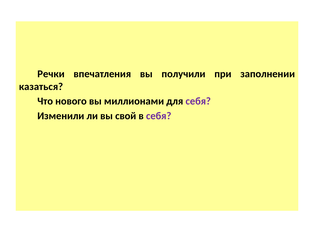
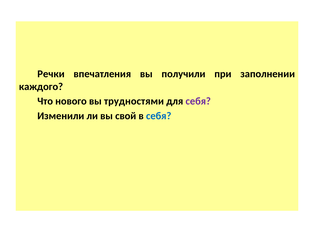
казаться: казаться -> каждого (41, 86)
миллионами: миллионами -> трудностями (134, 101)
себя colour: purple -> blue (159, 116)
